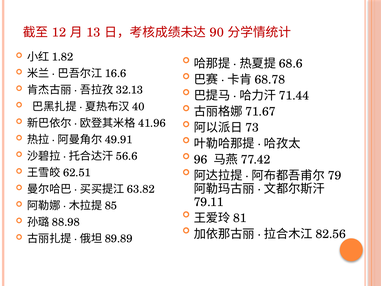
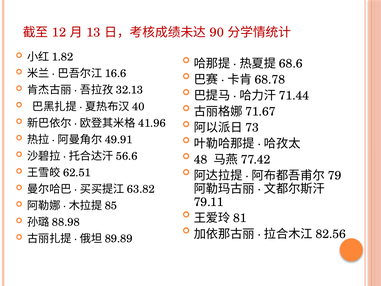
96: 96 -> 48 (201, 160)
